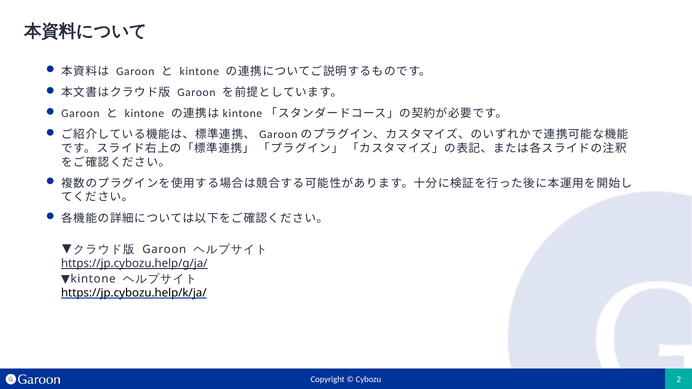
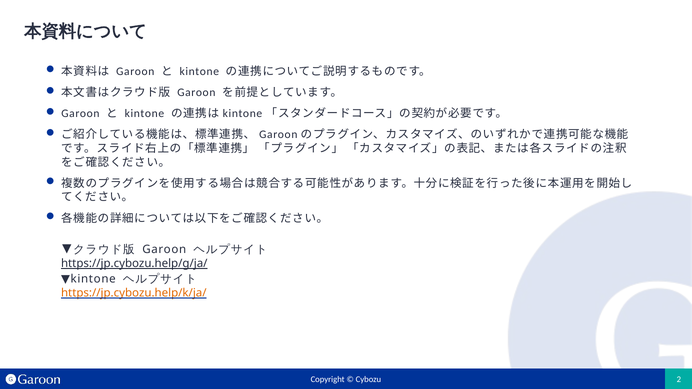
https://jp.cybozu.help/k/ja/ colour: black -> orange (134, 293)
